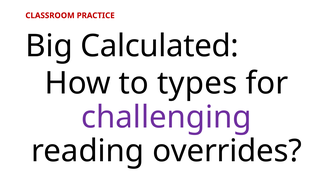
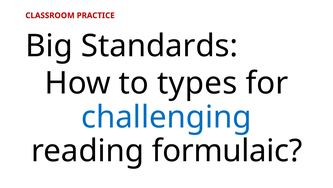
Calculated: Calculated -> Standards (159, 46)
challenging colour: purple -> blue (166, 117)
overrides: overrides -> formulaic (227, 151)
